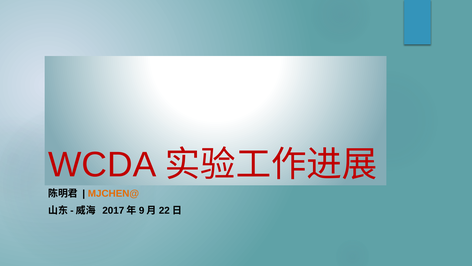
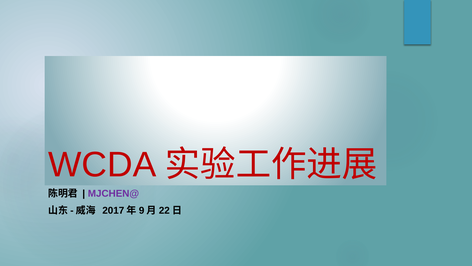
MJCHEN@ colour: orange -> purple (113, 193)
